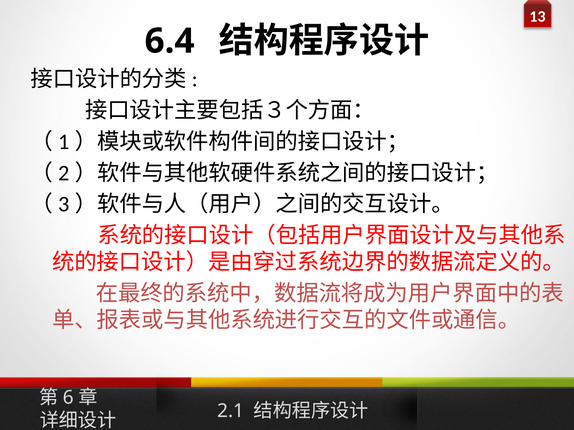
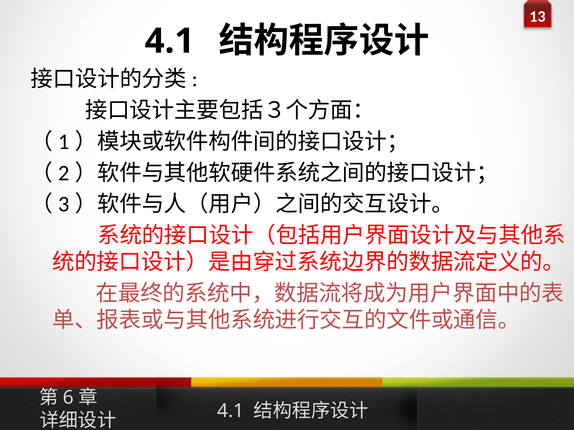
6.4: 6.4 -> 4.1 (170, 41)
2.1: 2.1 -> 4.1 (231, 411)
